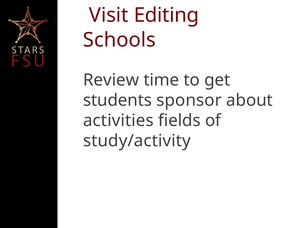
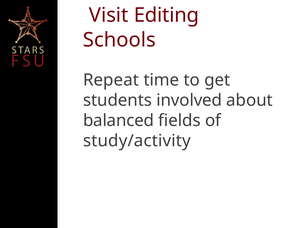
Review: Review -> Repeat (111, 80)
sponsor: sponsor -> involved (189, 100)
activities: activities -> balanced (119, 121)
